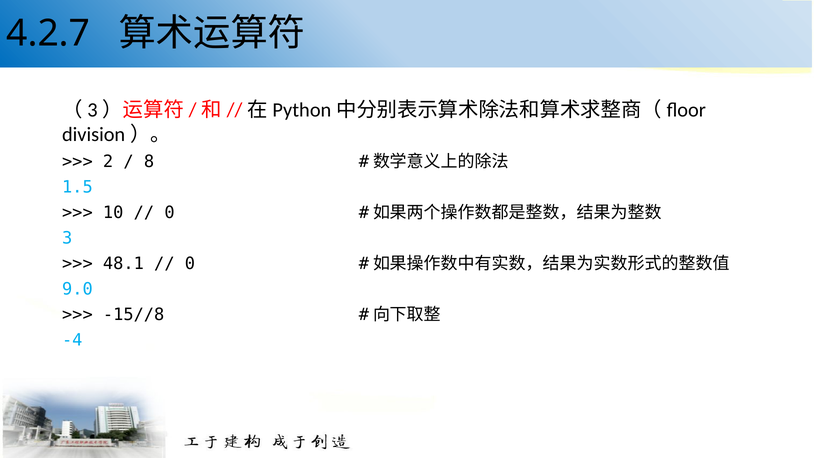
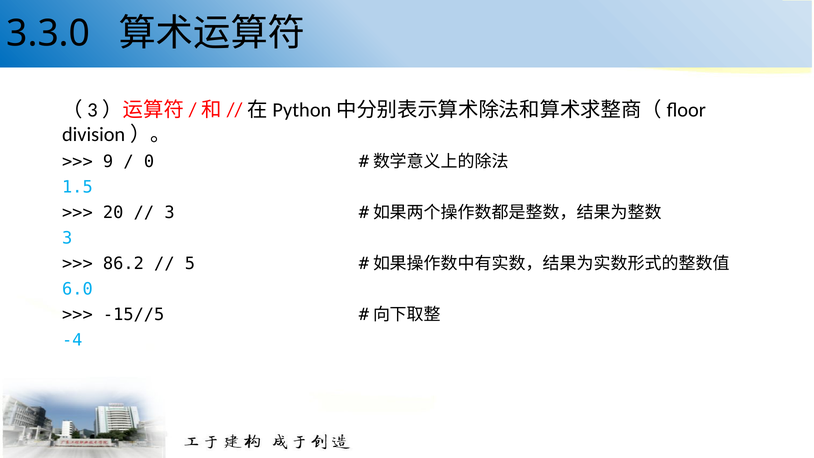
4.2.7: 4.2.7 -> 3.3.0 (48, 34)
2: 2 -> 9 (108, 162)
8: 8 -> 0 (149, 162)
10: 10 -> 20 (113, 213)
0: 0 -> 3 (169, 213)
48.1: 48.1 -> 86.2 (123, 264)
0: 0 -> 5 (190, 264)
9.0: 9.0 -> 6.0 (77, 289)
-15//8: -15//8 -> -15//5 (134, 315)
